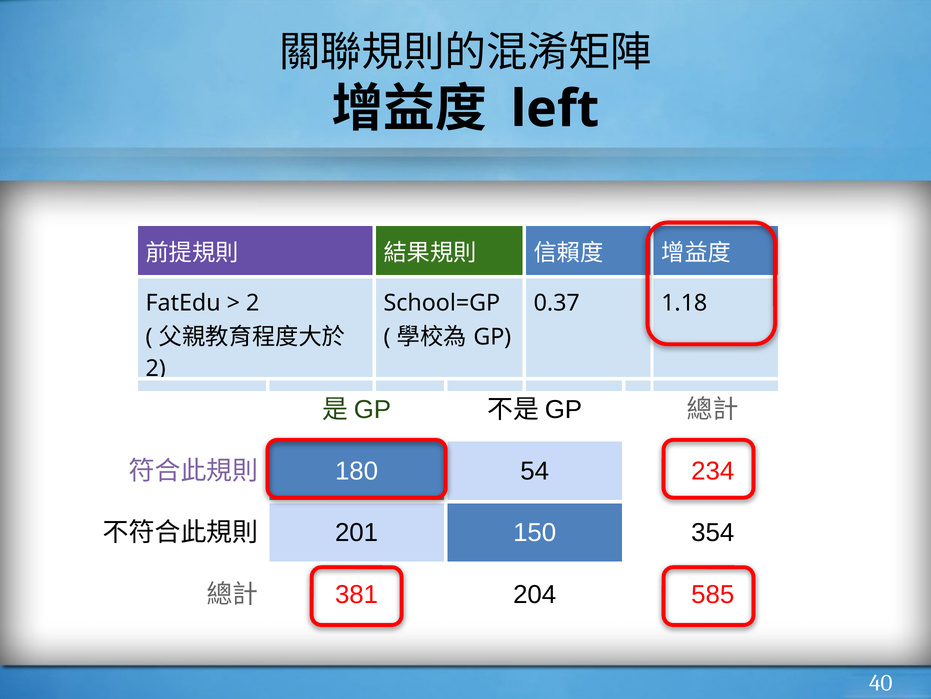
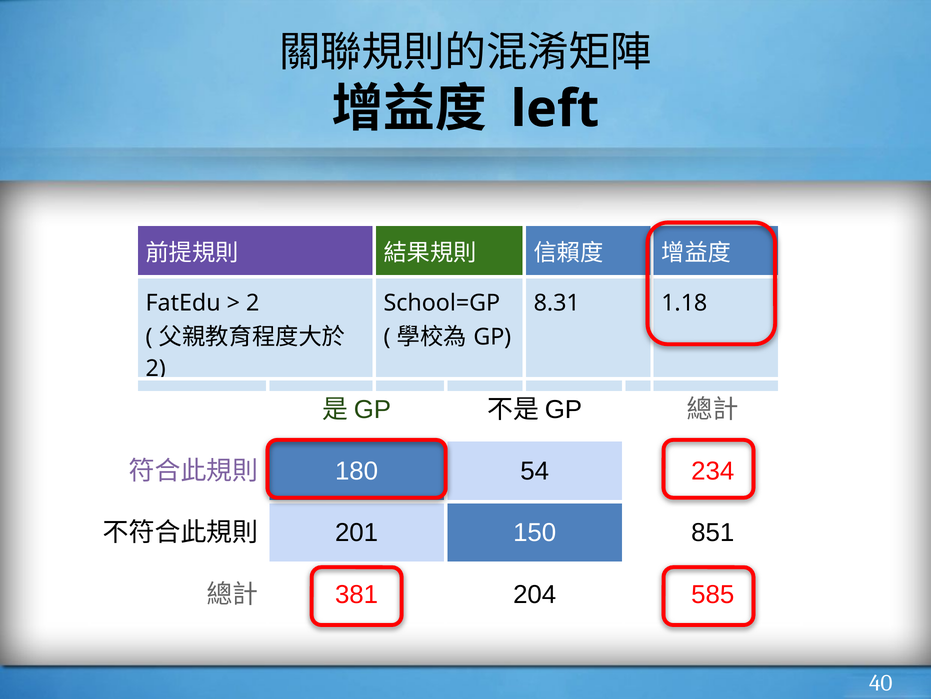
0.37: 0.37 -> 8.31 (557, 303)
354: 354 -> 851 (713, 532)
